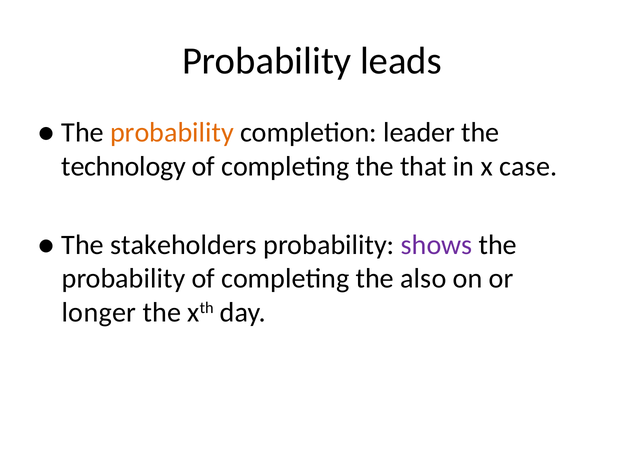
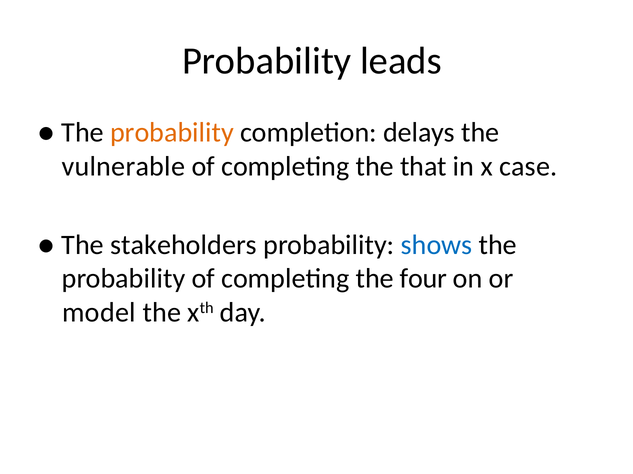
leader: leader -> delays (419, 133)
technology: technology -> vulnerable (123, 167)
shows colour: purple -> blue (437, 245)
also: also -> four (424, 279)
longer: longer -> model (99, 313)
